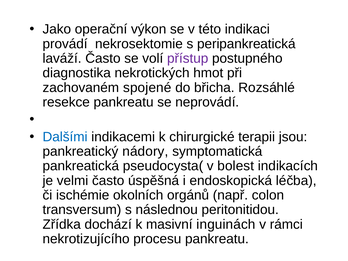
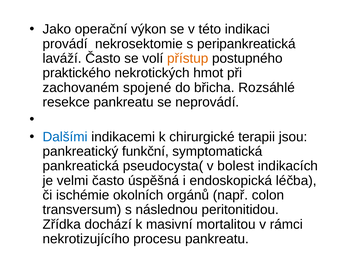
přístup colour: purple -> orange (188, 58)
diagnostika: diagnostika -> praktického (77, 73)
nádory: nádory -> funkční (145, 151)
inguinách: inguinách -> mortalitou (226, 224)
